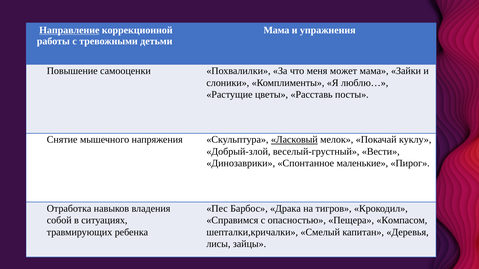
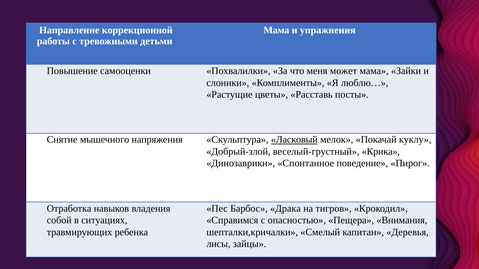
Направление underline: present -> none (69, 30)
Вести: Вести -> Крика (381, 152)
маленькие: маленькие -> поведение (362, 164)
Компасом: Компасом -> Внимания (402, 221)
